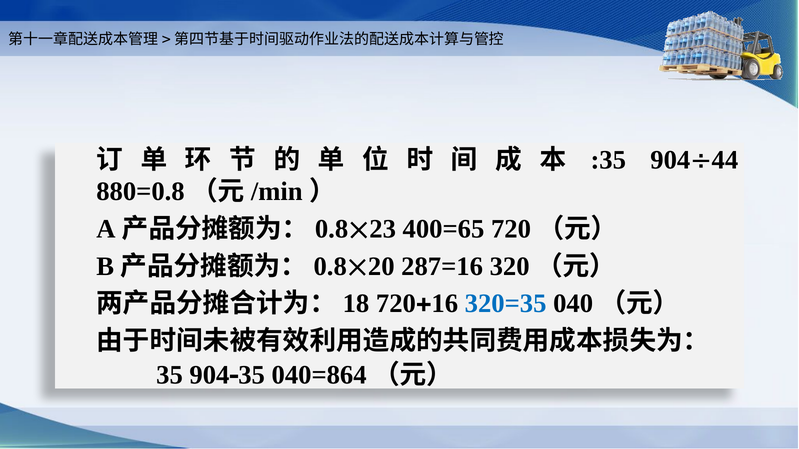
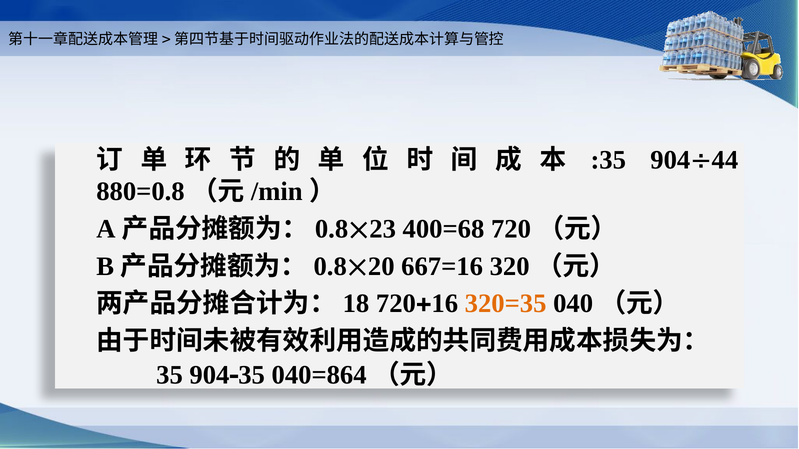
400=65: 400=65 -> 400=68 (443, 229)
287=16: 287=16 -> 667=16 (442, 266)
320=35 colour: blue -> orange (506, 304)
